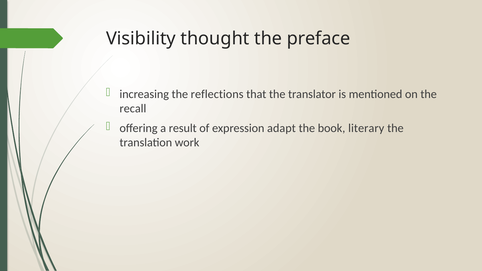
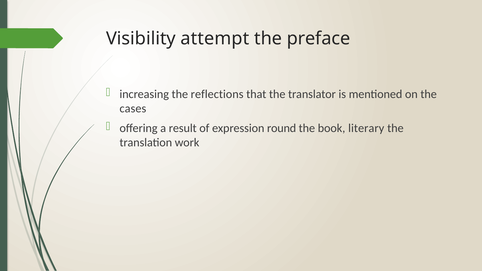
thought: thought -> attempt (215, 39)
recall: recall -> cases (133, 109)
adapt: adapt -> round (282, 128)
